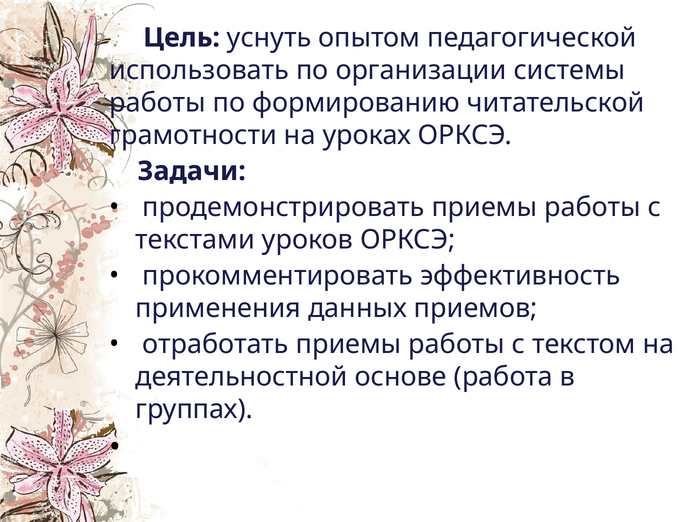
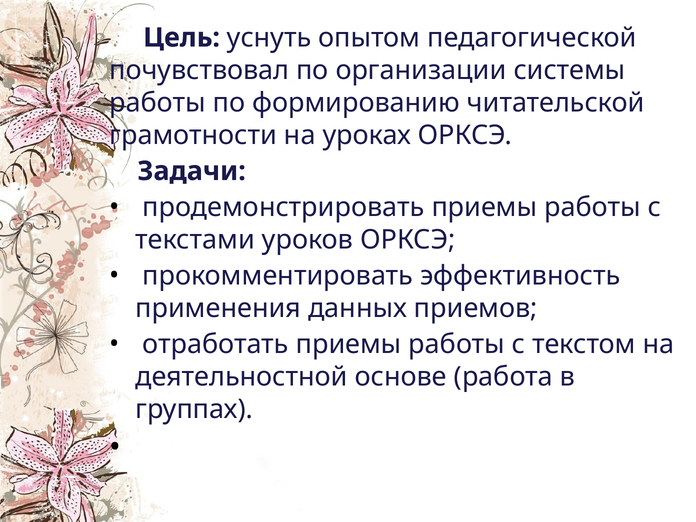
использовать: использовать -> почувствовал (199, 70)
